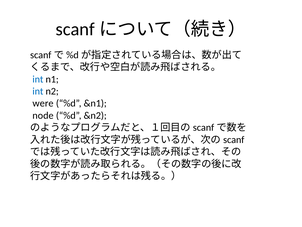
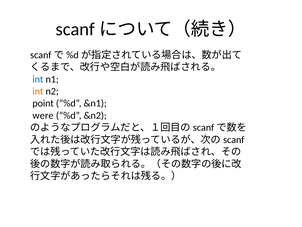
int colour: blue -> orange (38, 91)
were: were -> point (43, 103)
node: node -> were (43, 115)
